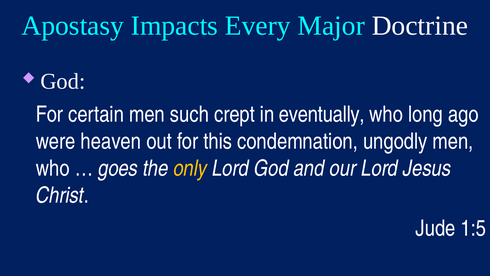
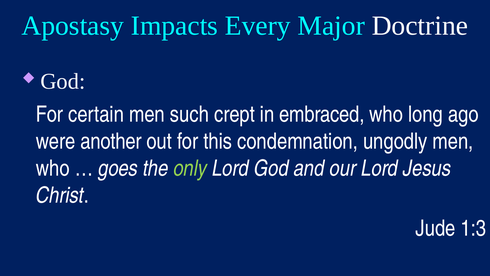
eventually: eventually -> embraced (322, 114)
heaven: heaven -> another (111, 141)
only colour: yellow -> light green (190, 168)
1:5: 1:5 -> 1:3 (473, 228)
